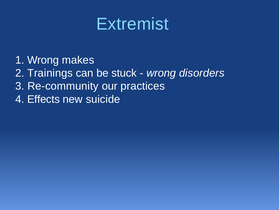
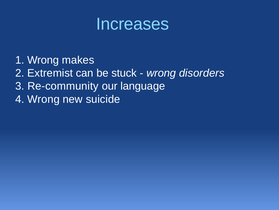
Extremist: Extremist -> Increases (133, 24)
Trainings: Trainings -> Extremist (50, 73)
practices: practices -> language (143, 86)
4 Effects: Effects -> Wrong (43, 99)
